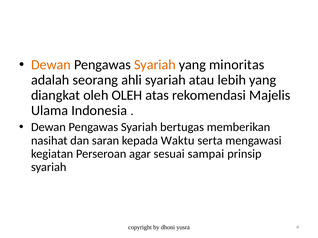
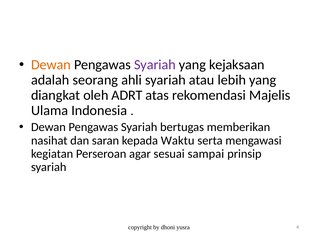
Syariah colour: orange -> purple (155, 65)
minoritas: minoritas -> kejaksaan (237, 65)
oleh OLEH: OLEH -> ADRT (127, 95)
